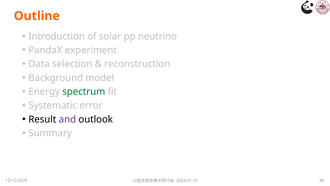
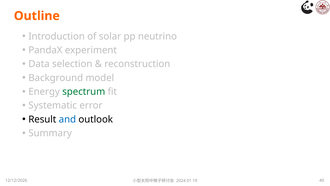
and colour: purple -> blue (67, 119)
